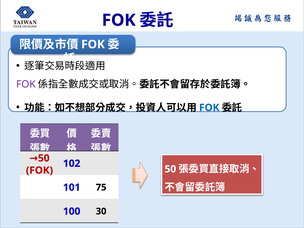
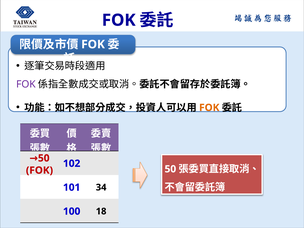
FOK colour: blue -> orange (209, 108)
75: 75 -> 34 (101, 187)
30: 30 -> 18 (101, 211)
